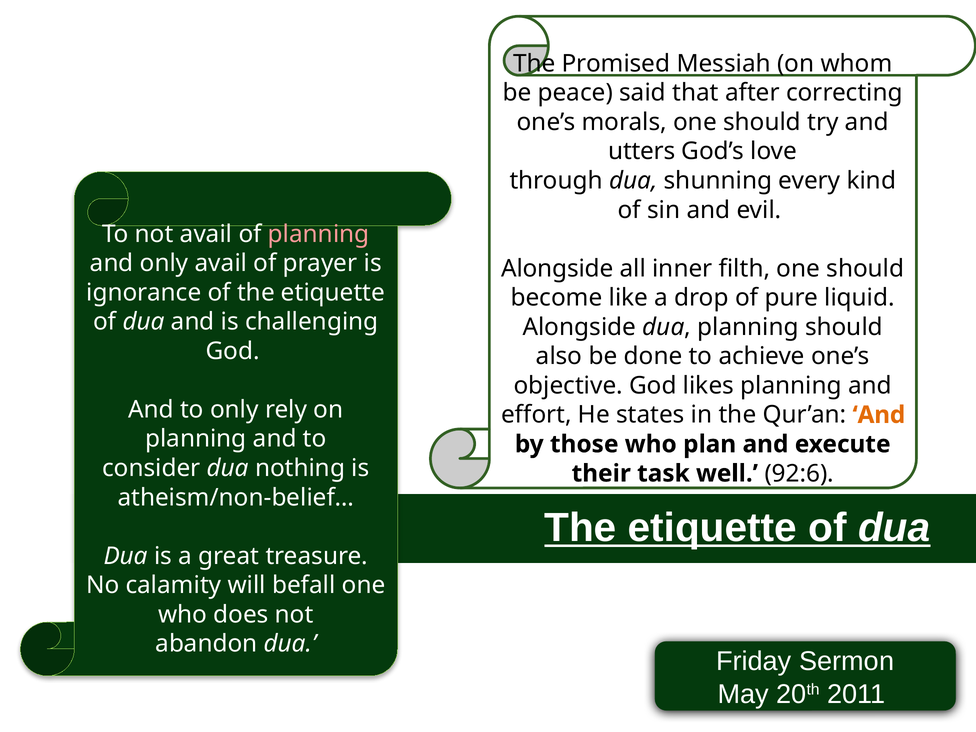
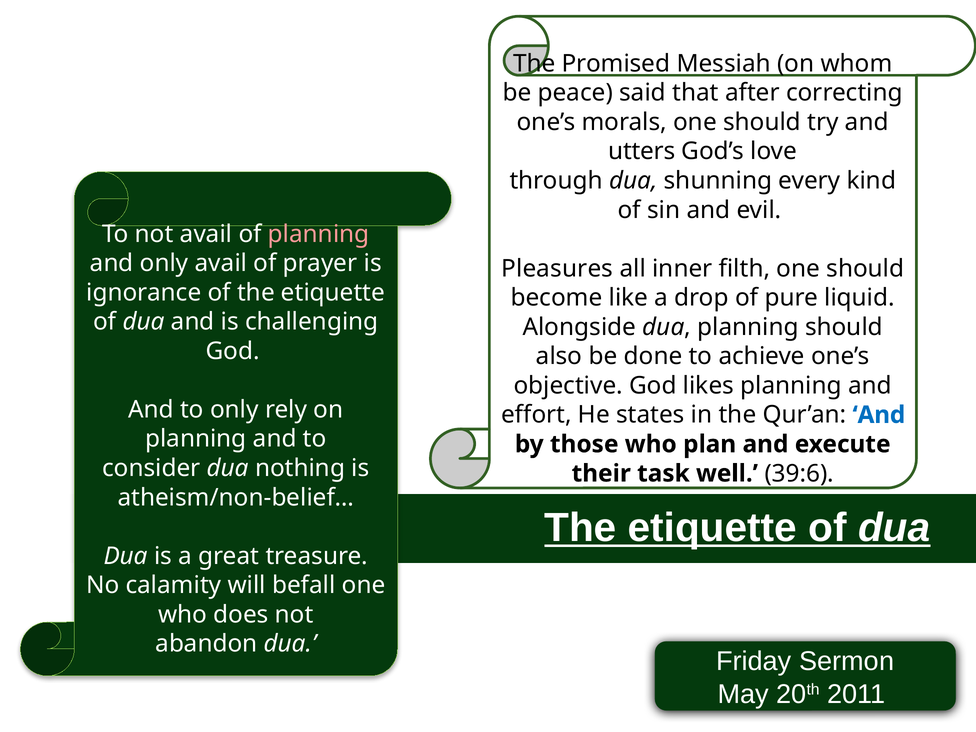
Alongside: Alongside -> Pleasures (557, 269)
And colour: orange -> blue (879, 415)
92:6: 92:6 -> 39:6 (799, 473)
